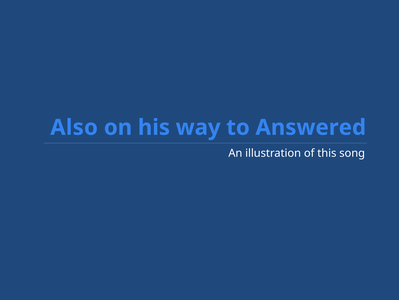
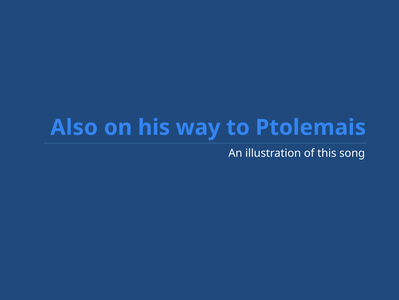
Answered: Answered -> Ptolemais (311, 127)
